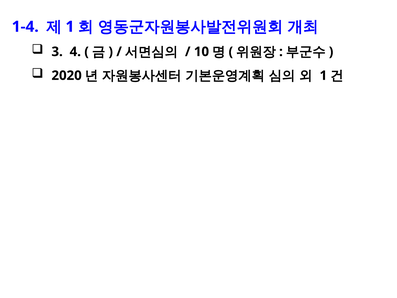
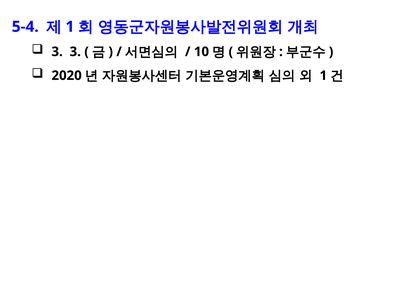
1-4: 1-4 -> 5-4 (25, 27)
3 4: 4 -> 3 (75, 52)
